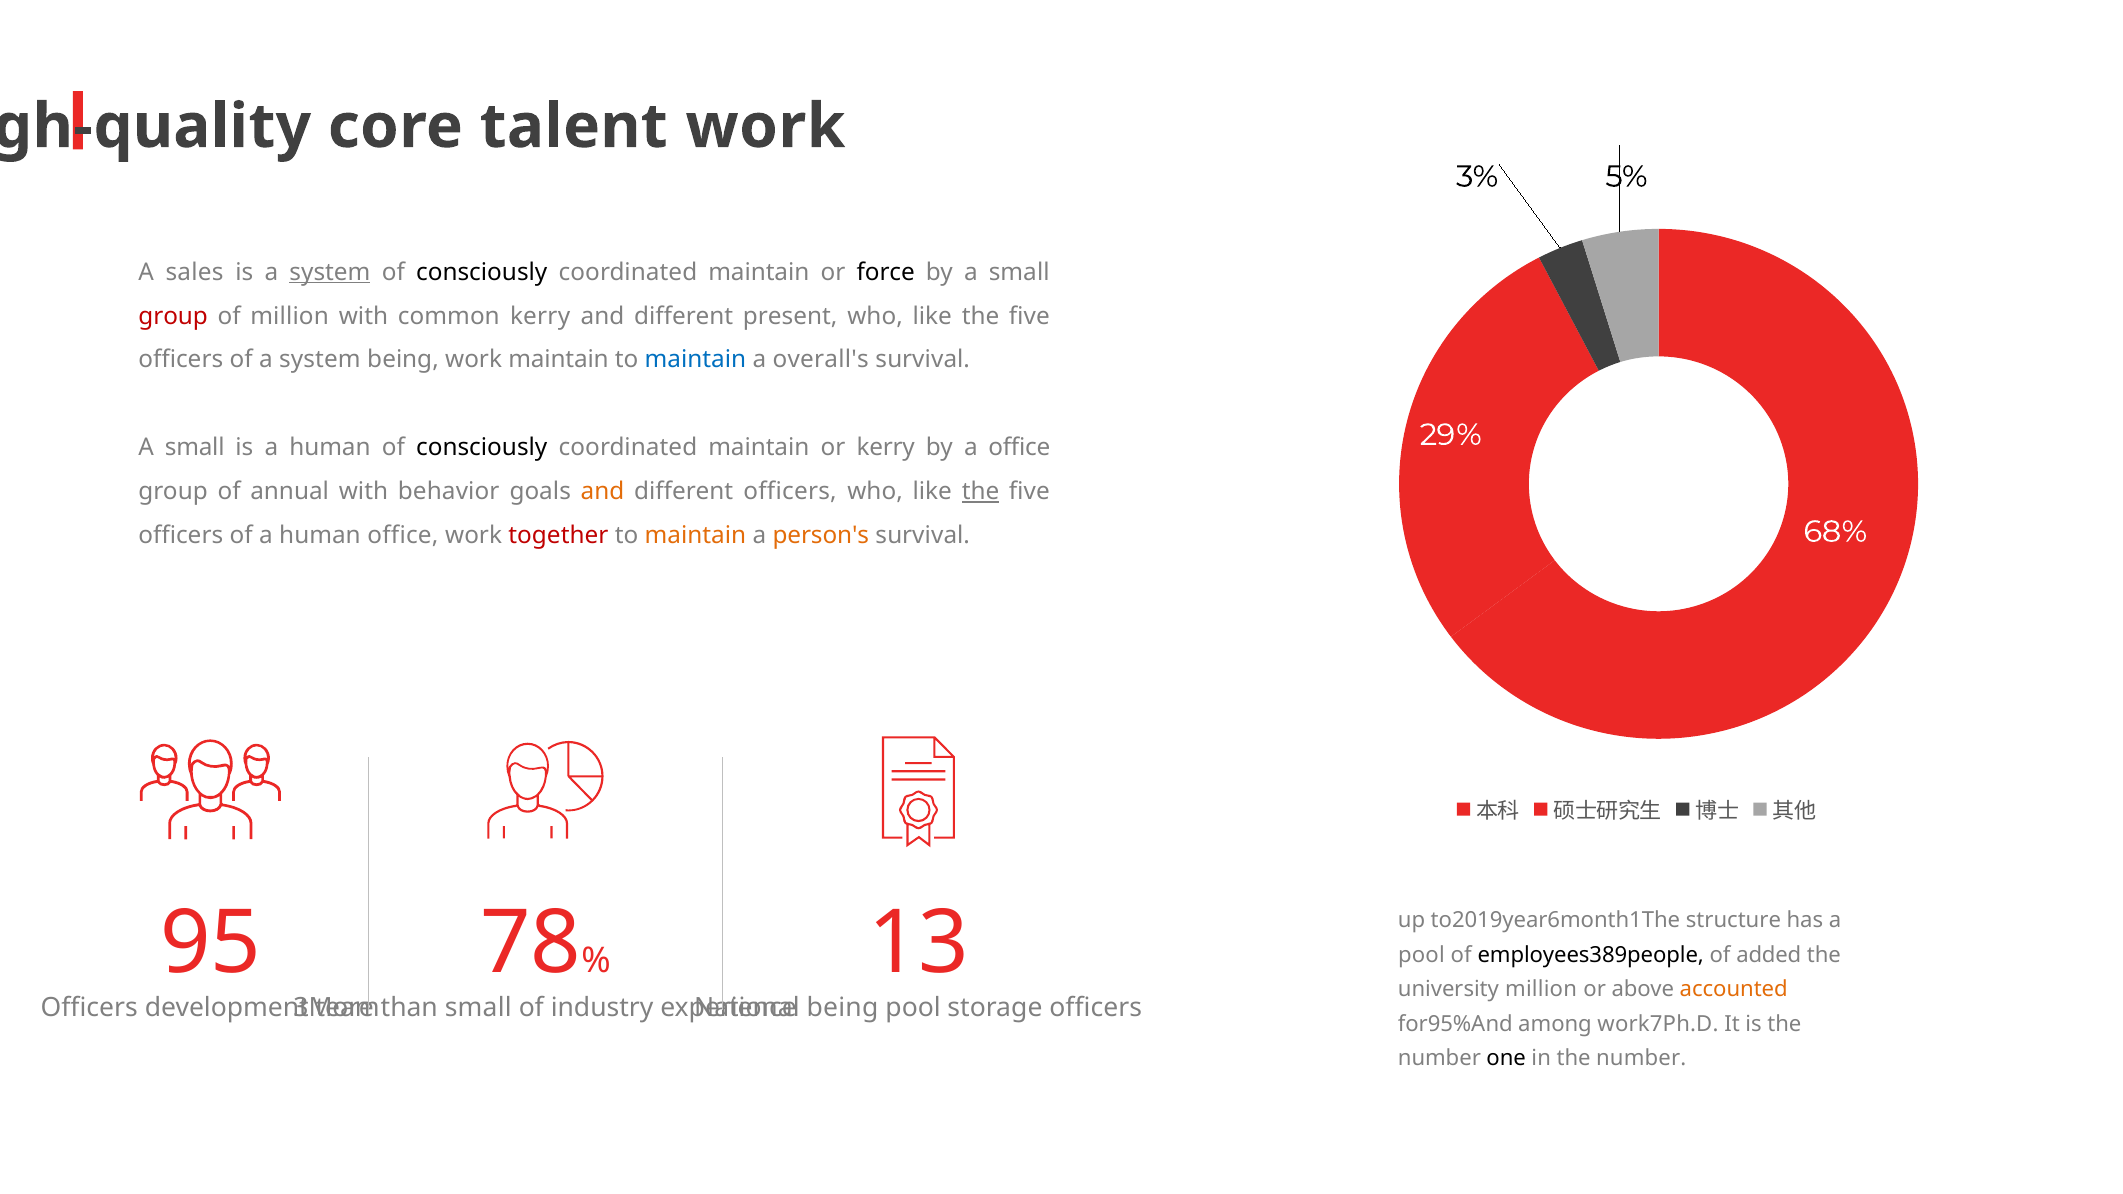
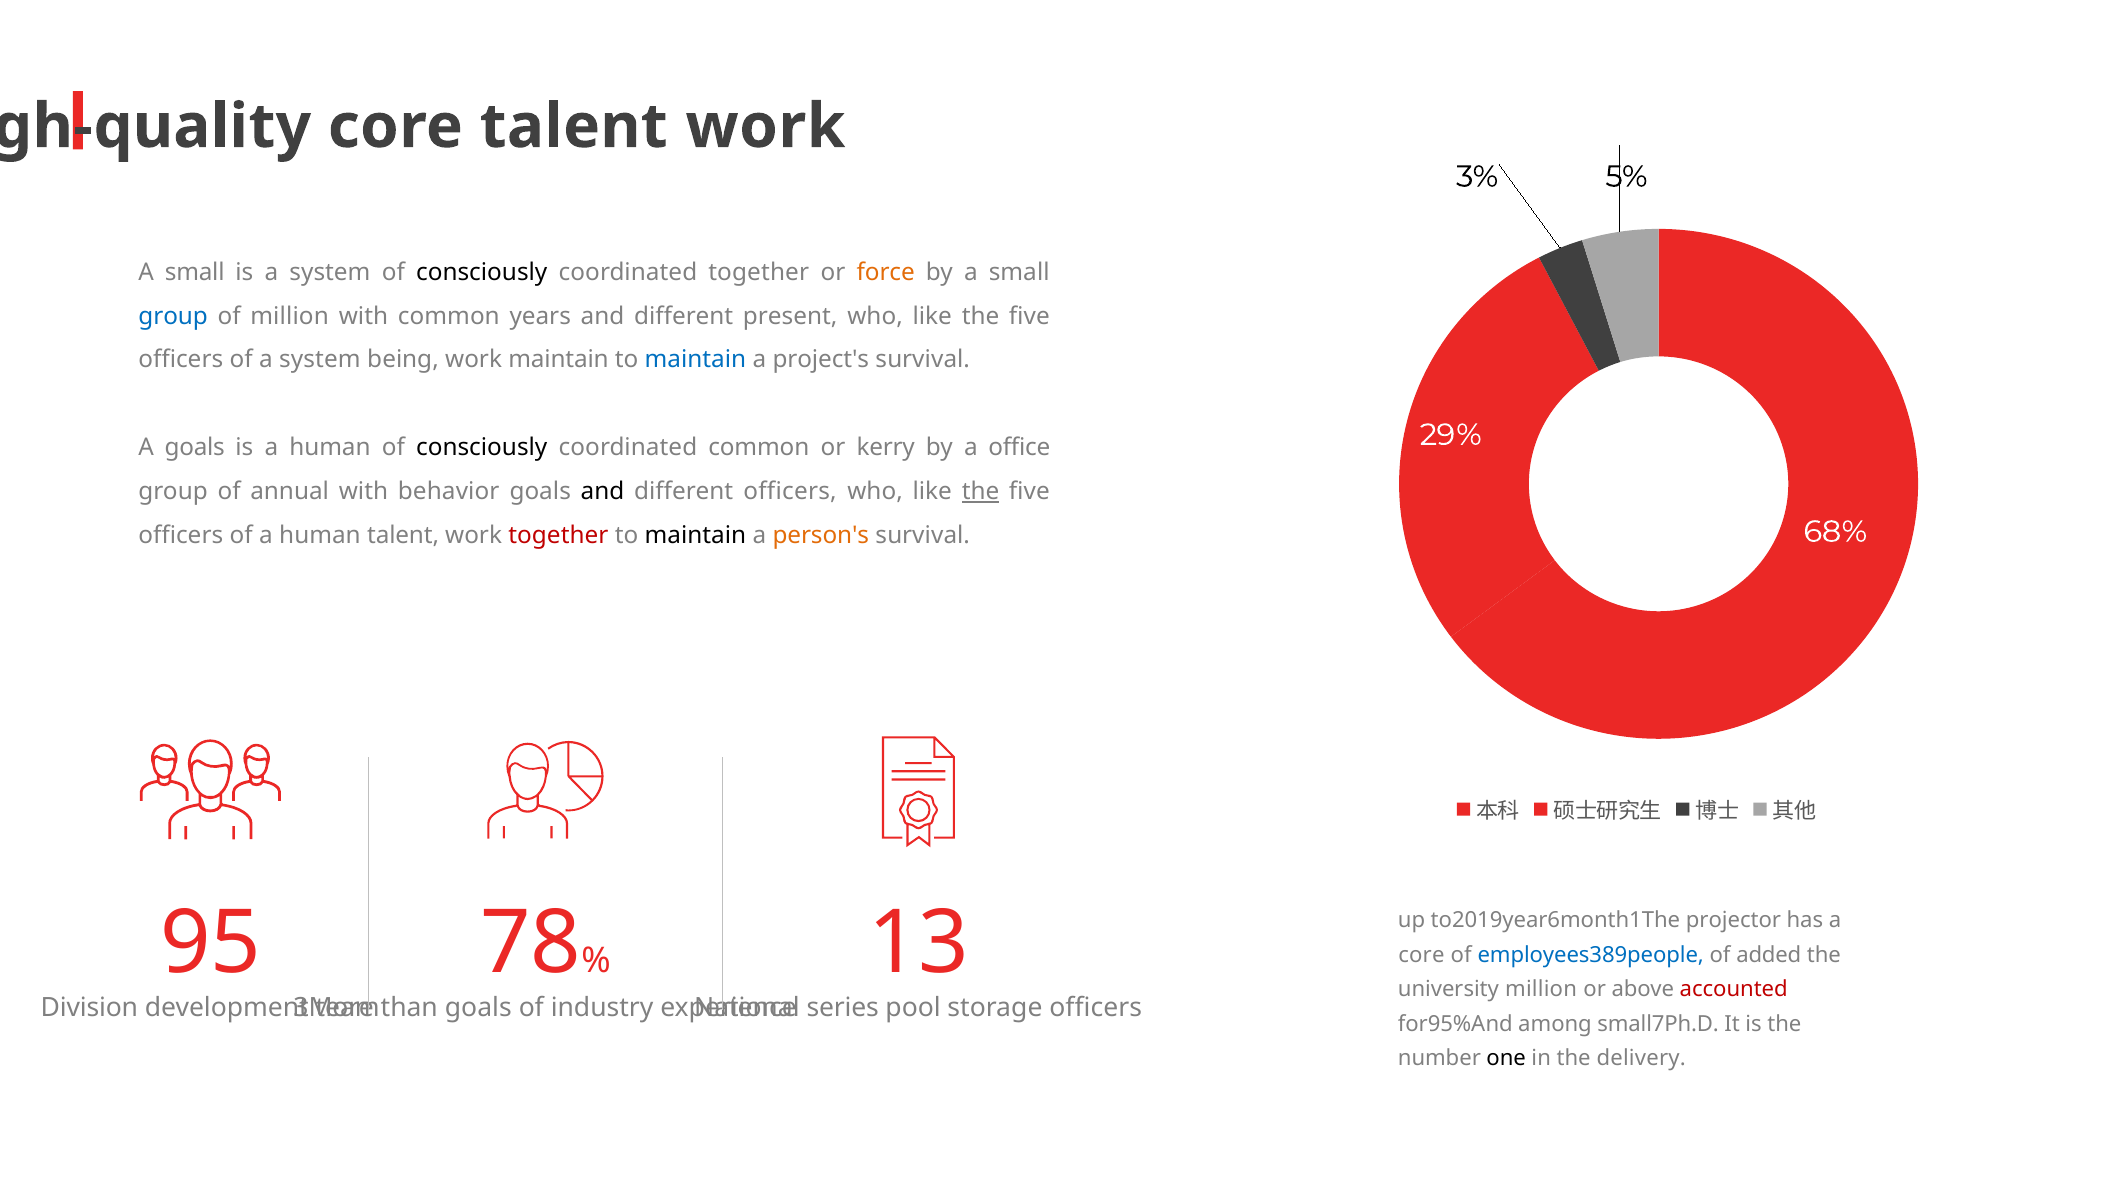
sales: sales -> small (195, 272)
system underline: present -> none (330, 272)
maintain: maintain -> together (759, 272)
force colour: black -> orange (886, 272)
group colour: red -> blue (173, 316)
common kerry: kerry -> years (540, 316)
overall's: overall's -> project's (821, 360)
small: small -> goals (195, 448)
maintain: maintain -> common (759, 448)
and colour: orange -> black (603, 491)
human office: office -> talent (403, 535)
maintain colour: orange -> black (695, 535)
structure: structure -> projector (1733, 920)
pool: pool -> core (1421, 955)
employees389people colour: black -> blue (1591, 955)
accounted colour: orange -> red (1734, 990)
Officers: Officers -> Division (89, 1008)
than small: small -> goals (478, 1008)
being: being -> series (843, 1008)
work7Ph.D: work7Ph.D -> small7Ph.D (1658, 1024)
in the number: number -> delivery (1641, 1059)
